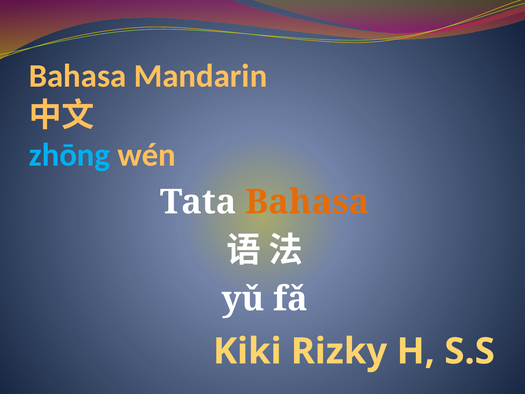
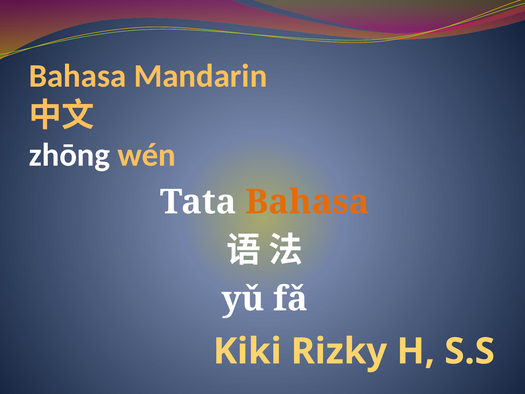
zhōng colour: light blue -> white (69, 155)
